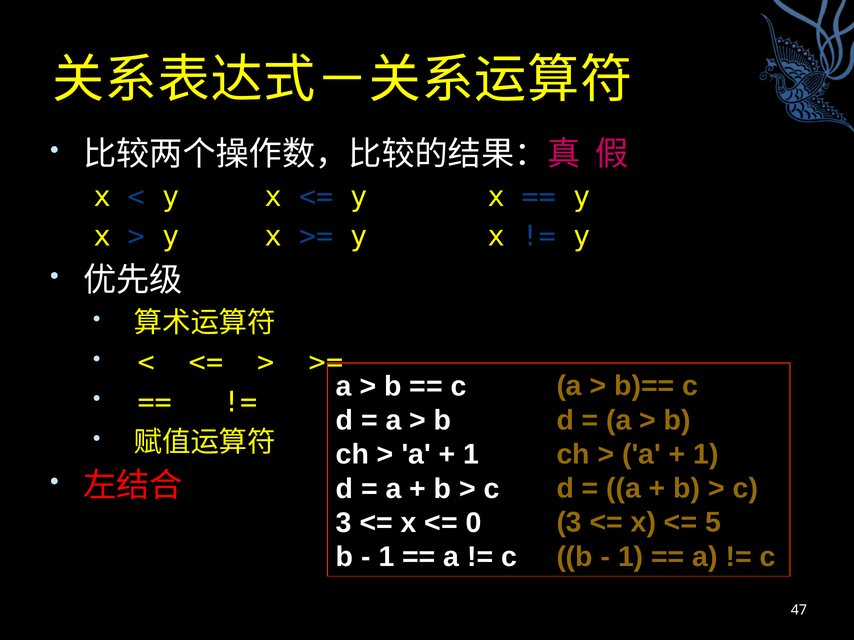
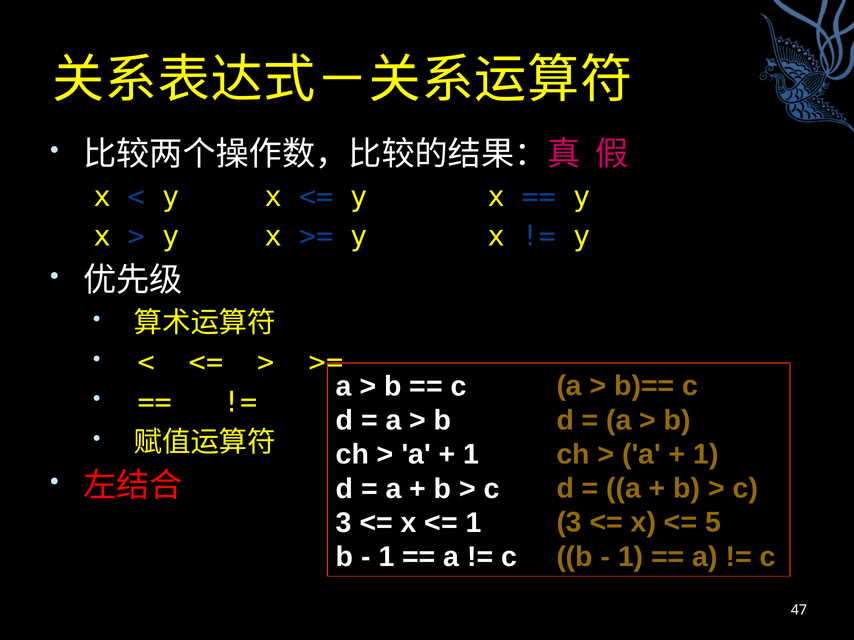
0: 0 -> 1 (474, 523)
